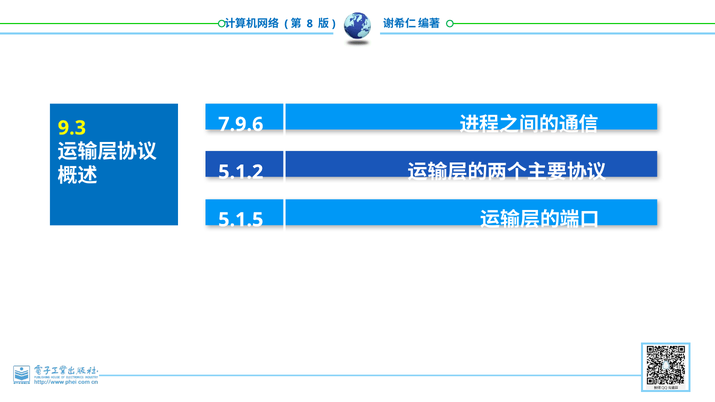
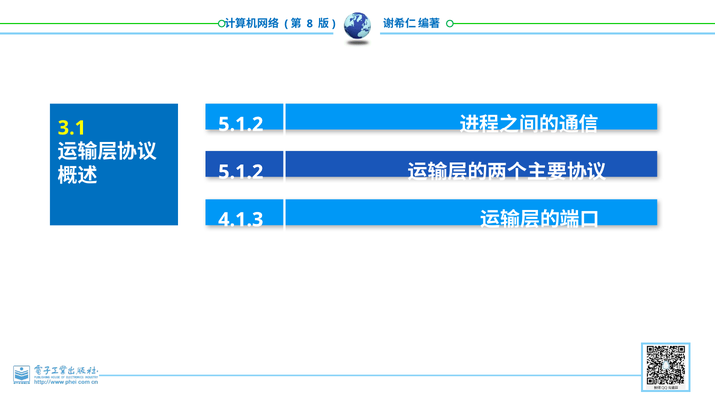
7.9.6: 7.9.6 -> 5.1.2 (241, 125)
9.3: 9.3 -> 3.1 (72, 128)
5.1.5: 5.1.5 -> 4.1.3 (241, 220)
